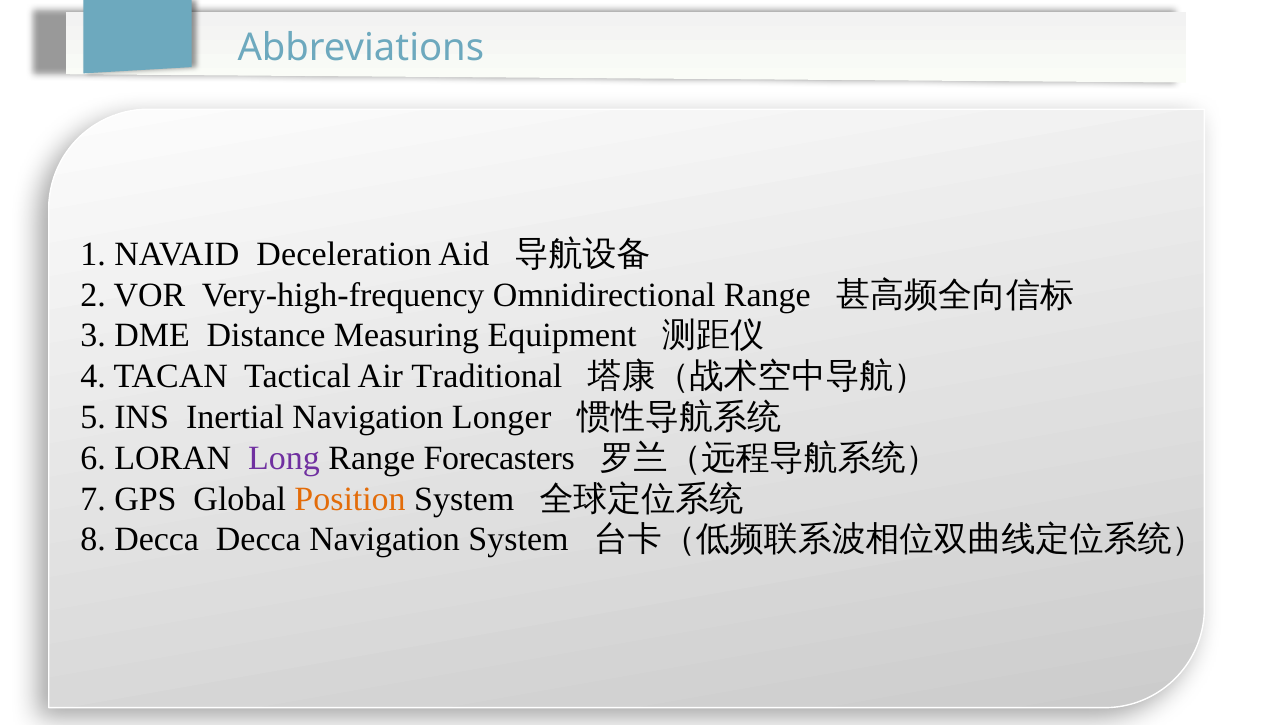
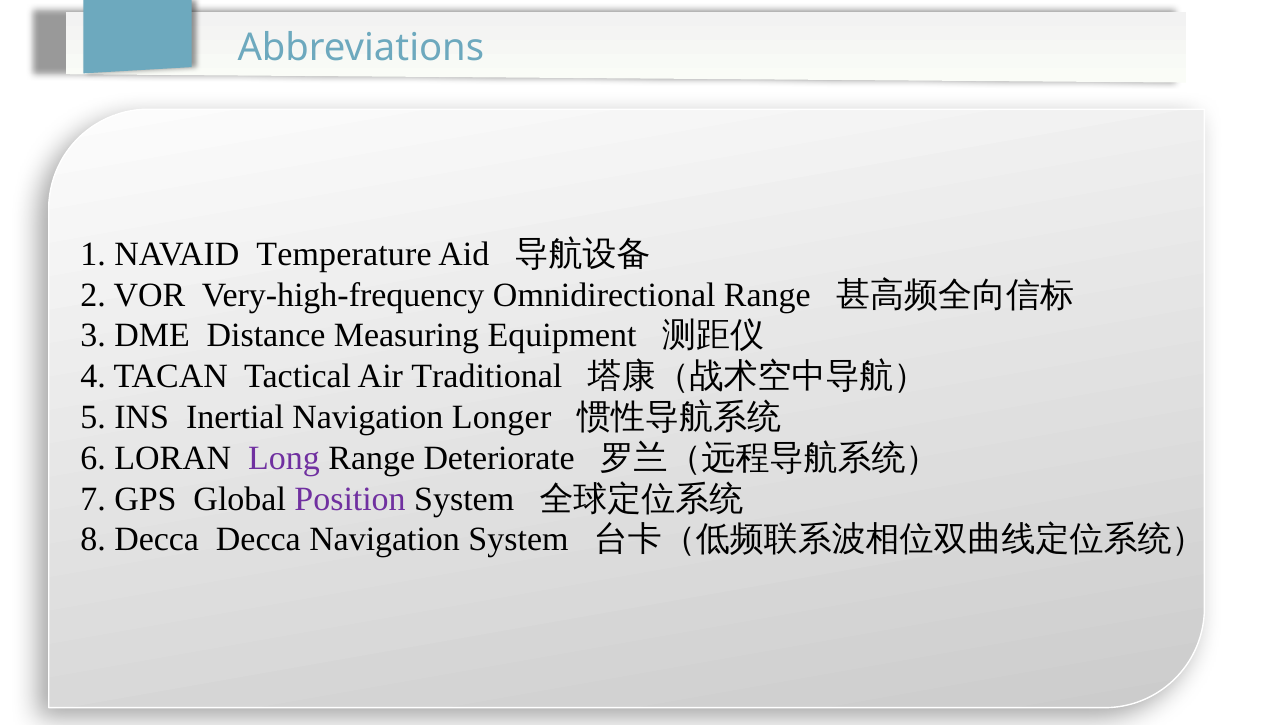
Deceleration: Deceleration -> Temperature (344, 254)
Forecasters: Forecasters -> Deteriorate (499, 458)
Position colour: orange -> purple (350, 499)
